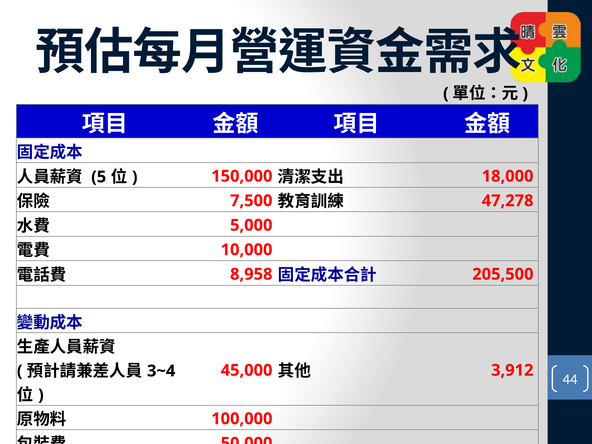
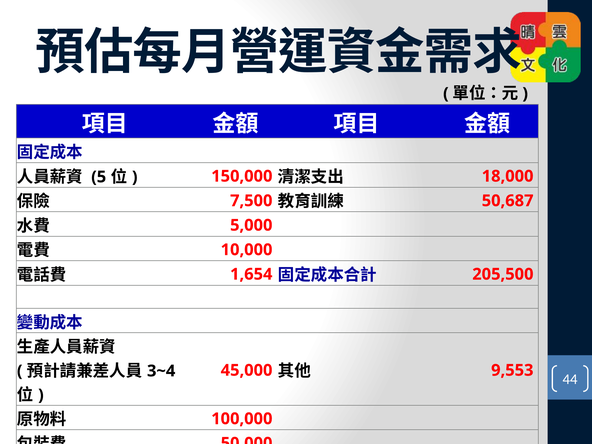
47,278: 47,278 -> 50,687 (508, 201)
8,958: 8,958 -> 1,654 (251, 274)
3,912: 3,912 -> 9,553 (512, 370)
